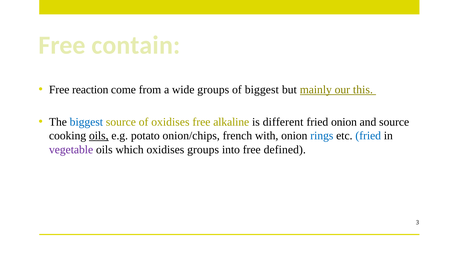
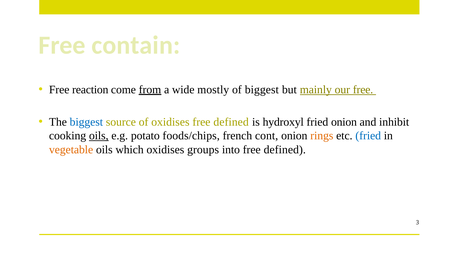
from underline: none -> present (150, 89)
wide groups: groups -> mostly (213, 89)
our this: this -> free (363, 89)
alkaline: alkaline -> defined (231, 122)
different: different -> hydroxyl (283, 122)
and source: source -> inhibit (394, 122)
onion/chips: onion/chips -> foods/chips (191, 135)
with: with -> cont (267, 135)
rings colour: blue -> orange (322, 135)
vegetable colour: purple -> orange (71, 149)
